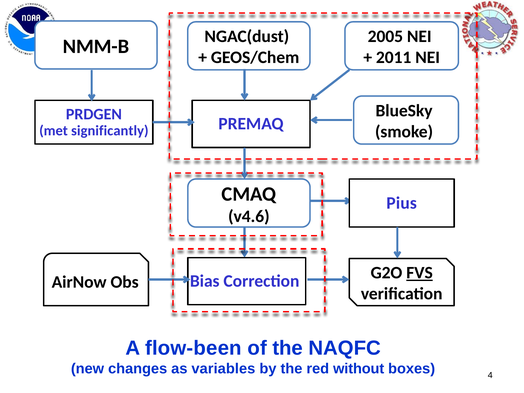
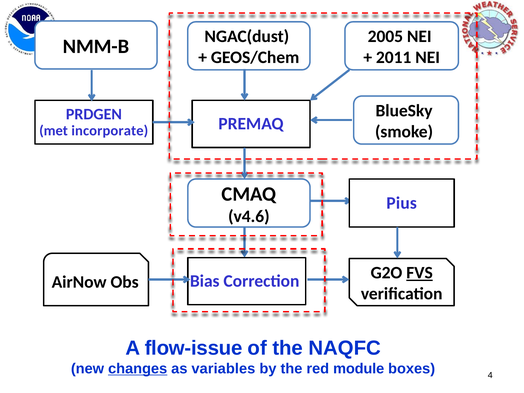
significantly: significantly -> incorporate (110, 131)
flow-been: flow-been -> flow-issue (194, 348)
changes underline: none -> present (138, 369)
without: without -> module (359, 369)
